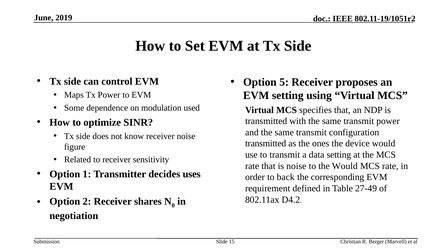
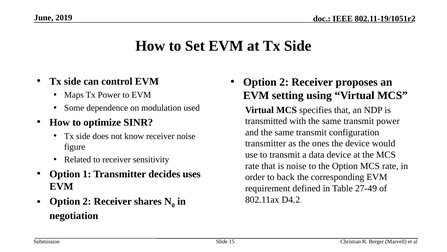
5: 5 -> 2 (284, 82)
transmitted: transmitted -> transmitter (266, 143)
data setting: setting -> device (339, 154)
the Would: Would -> Option (345, 166)
